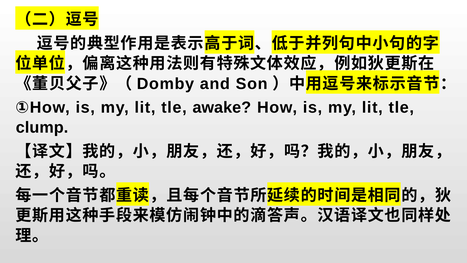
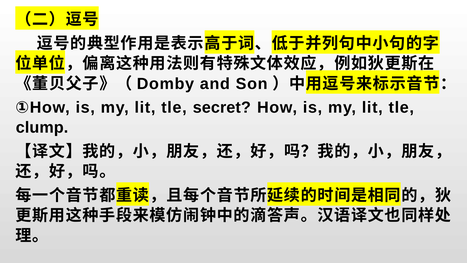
awake: awake -> secret (222, 108)
